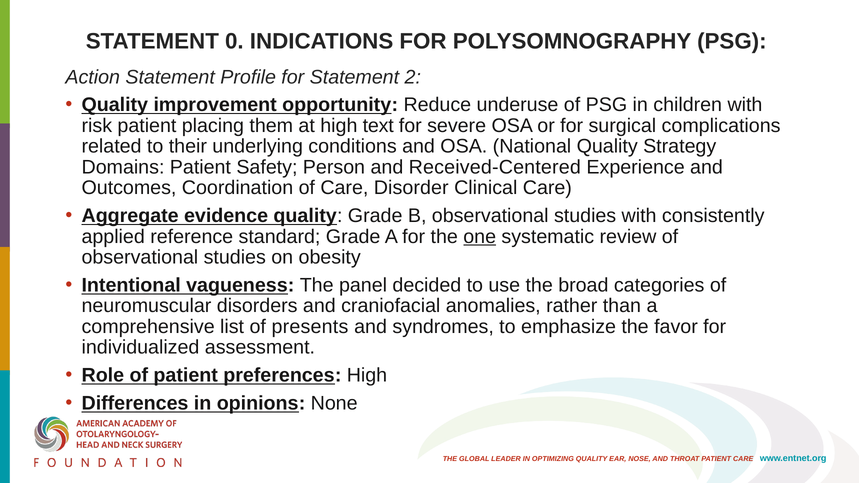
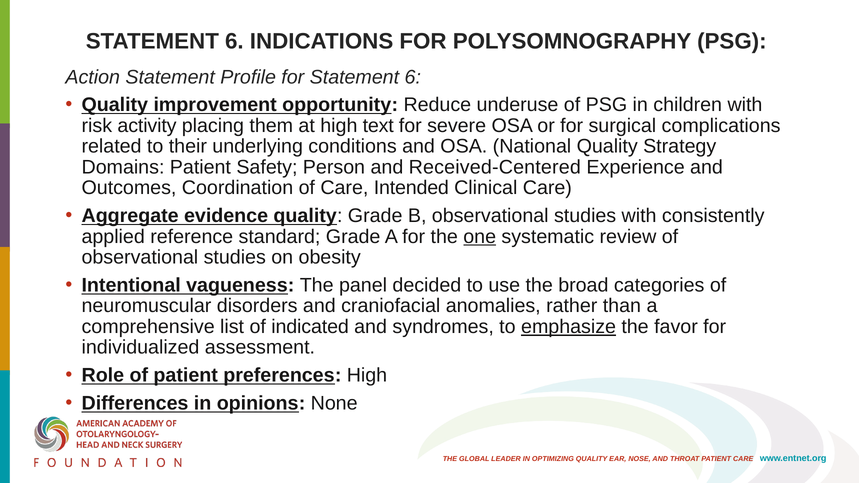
0: 0 -> 6 (234, 41)
for Statement 2: 2 -> 6 (413, 77)
risk patient: patient -> activity (147, 126)
Disorder: Disorder -> Intended (411, 188)
presents: presents -> indicated (310, 327)
emphasize underline: none -> present (569, 327)
